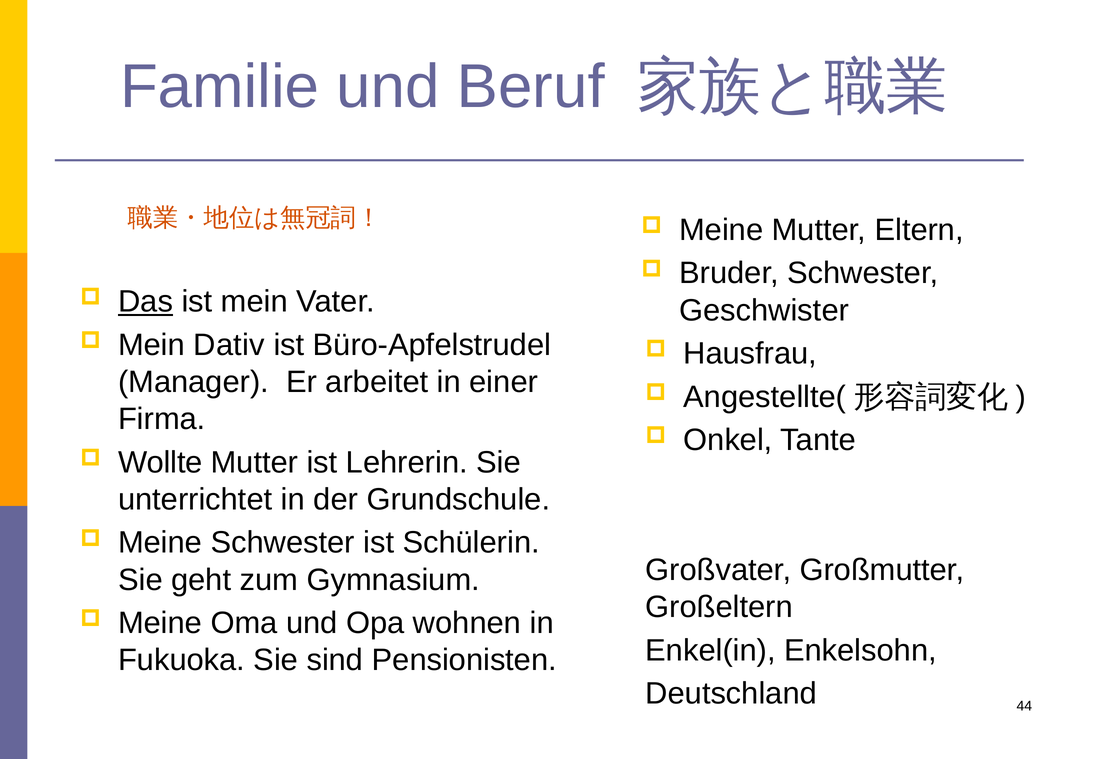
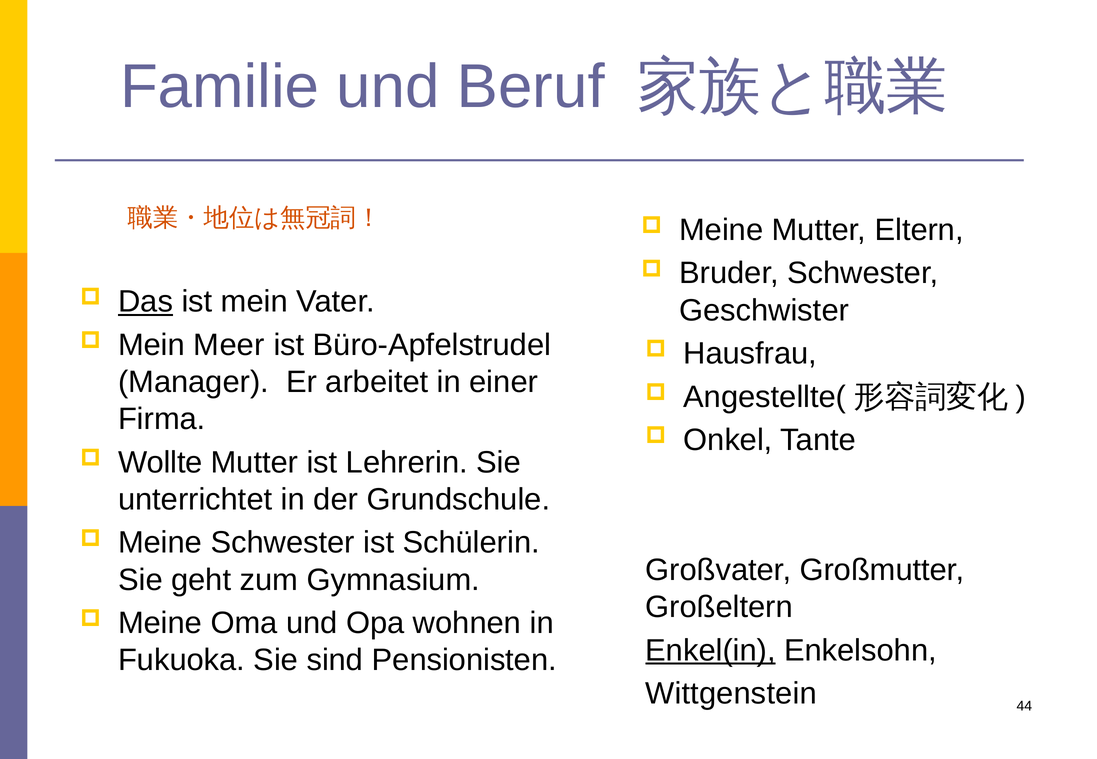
Dativ: Dativ -> Meer (229, 345)
Enkel(in underline: none -> present (711, 651)
Deutschland: Deutschland -> Wittgenstein (731, 694)
